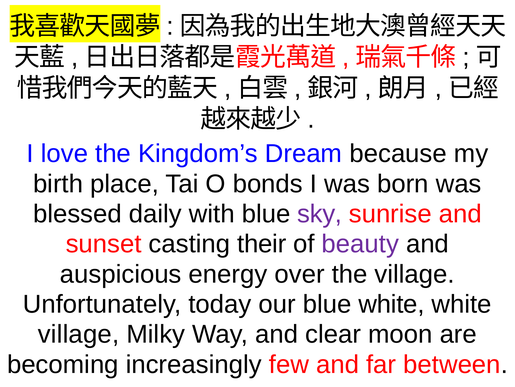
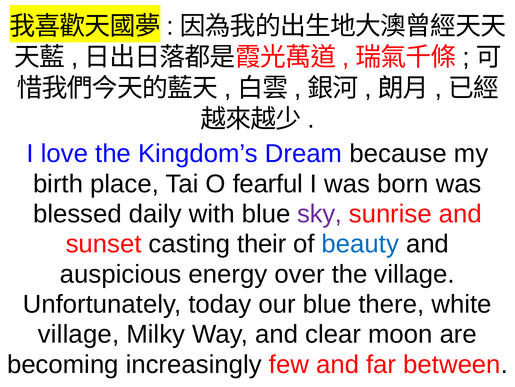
bonds: bonds -> fearful (268, 183)
beauty colour: purple -> blue (360, 244)
blue white: white -> there (391, 304)
